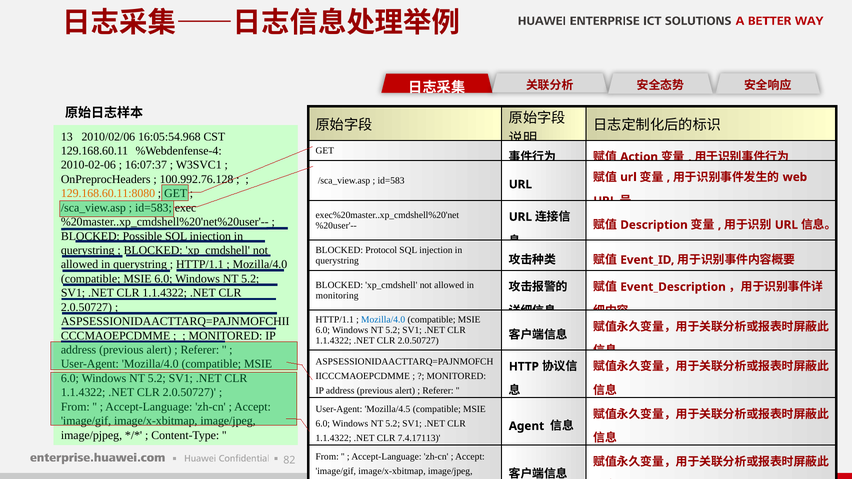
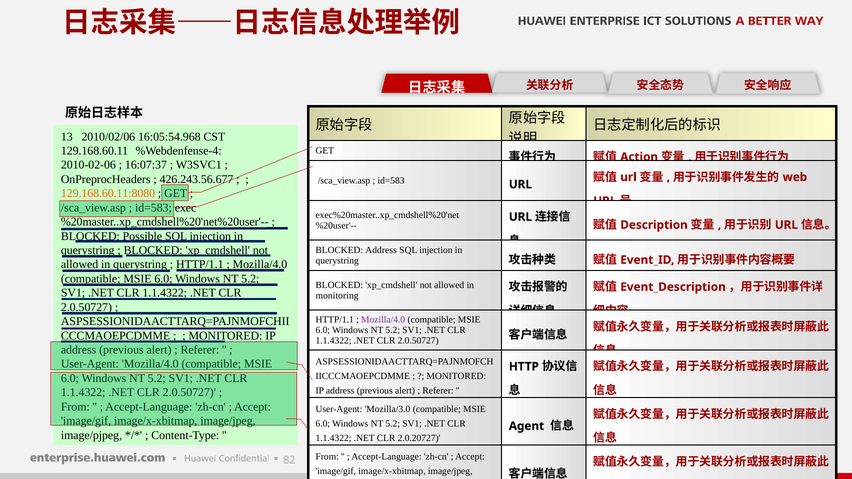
100.992.76.128: 100.992.76.128 -> 426.243.56.677 (197, 179)
BLOCKED Protocol: Protocol -> Address (381, 250)
Mozilla/4.0 colour: blue -> purple (383, 320)
Mozilla/4.5: Mozilla/4.5 -> Mozilla/3.0 (387, 409)
7.4.17113: 7.4.17113 -> 2.0.20727 (419, 439)
